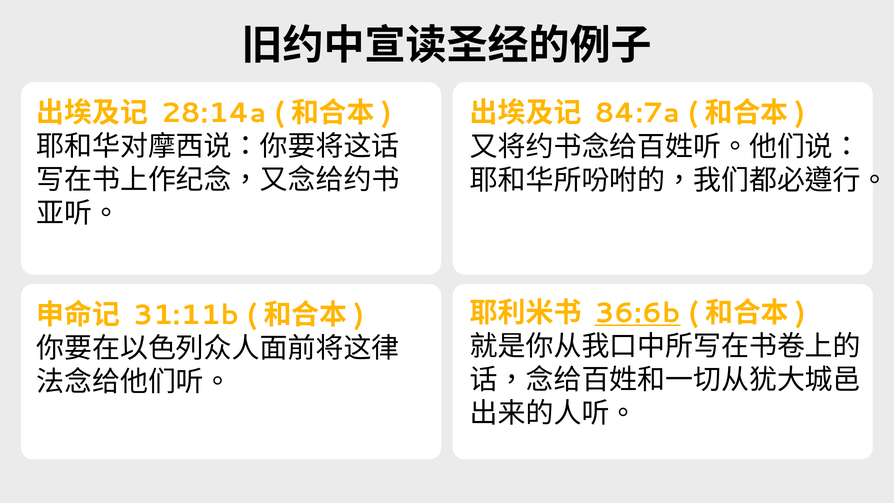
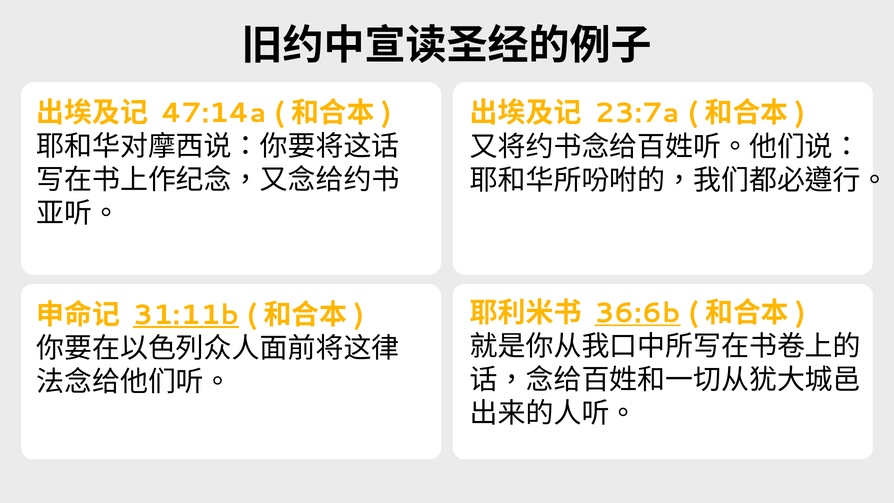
28:14a: 28:14a -> 47:14a (214, 113)
84:7a: 84:7a -> 23:7a (637, 113)
31:11b underline: none -> present (186, 315)
